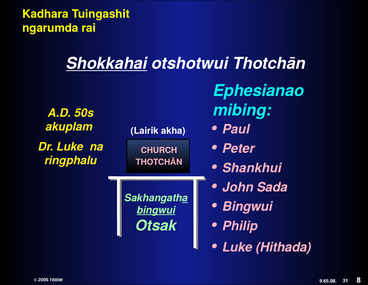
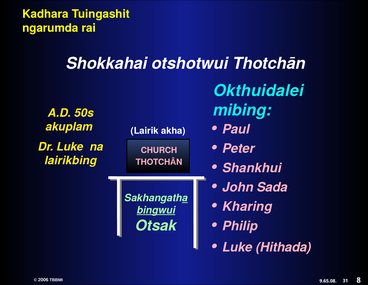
Shokkahai underline: present -> none (107, 63)
Ephesianao: Ephesianao -> Okthuidalei (258, 90)
ringphalu: ringphalu -> lairikbing (71, 160)
Bingwui: Bingwui -> Kharing (247, 206)
